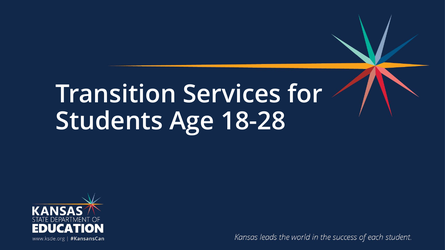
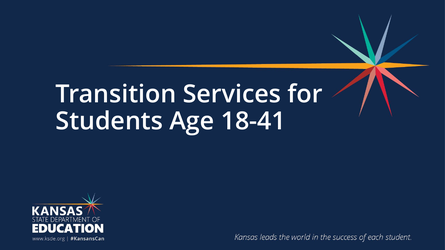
18-28: 18-28 -> 18-41 (253, 121)
